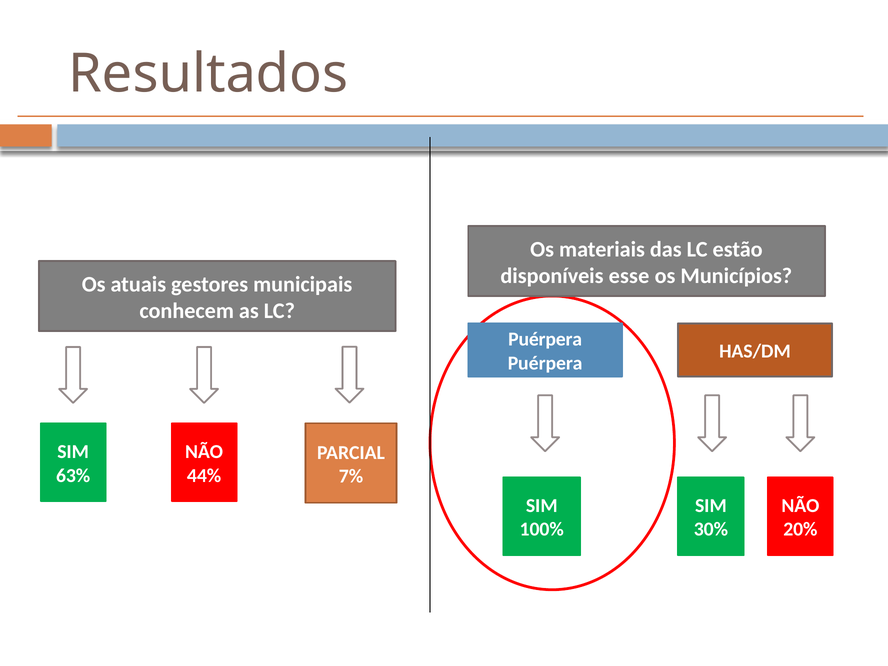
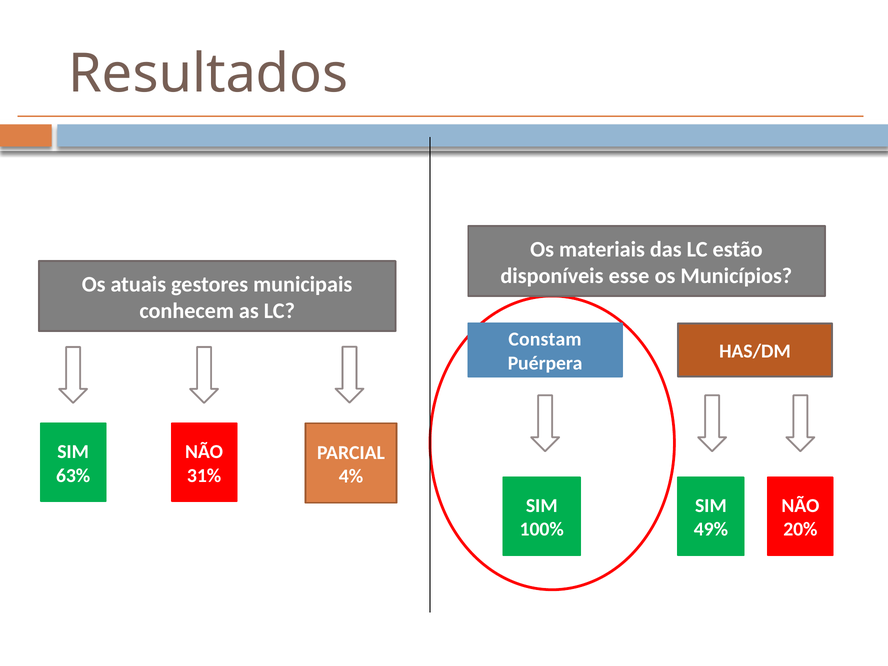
Puérpera: Puérpera -> Constam (545, 339)
44%: 44% -> 31% (204, 475)
7%: 7% -> 4% (351, 476)
30%: 30% -> 49% (711, 529)
